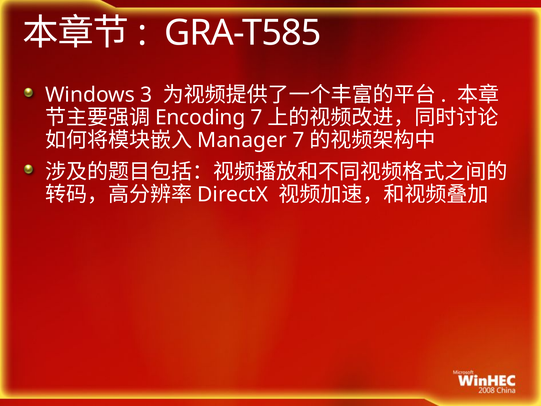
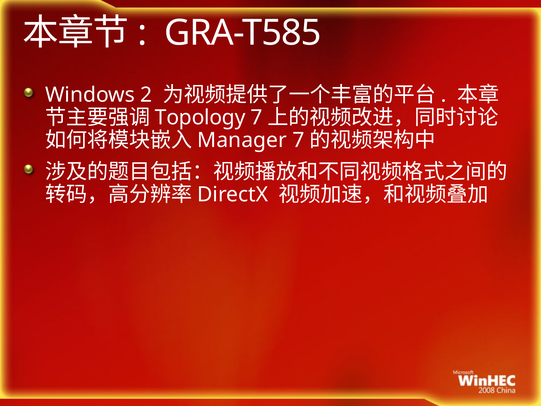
3: 3 -> 2 (146, 95)
Encoding: Encoding -> Topology (200, 118)
